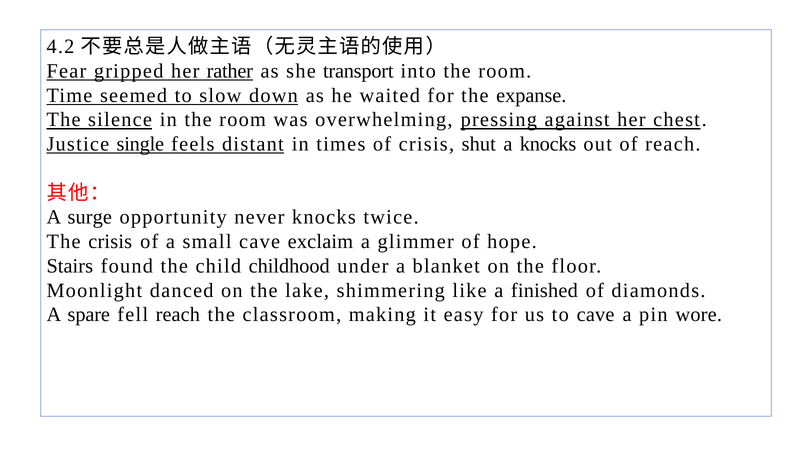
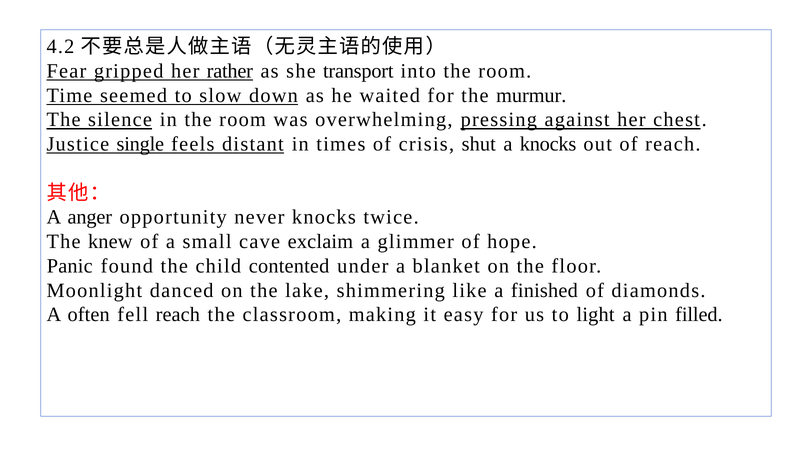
expanse: expanse -> murmur (531, 95)
surge: surge -> anger (90, 217)
The crisis: crisis -> knew (110, 241)
Stairs: Stairs -> Panic (70, 266)
childhood: childhood -> contented (289, 266)
spare: spare -> often (89, 315)
to cave: cave -> light (596, 315)
wore: wore -> filled (699, 315)
